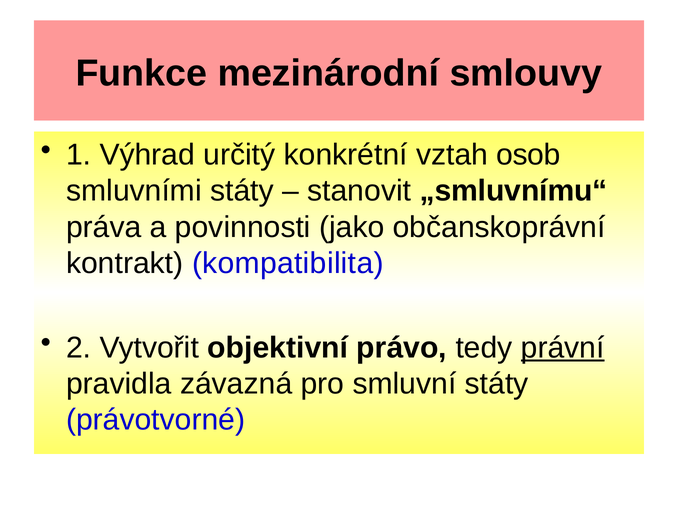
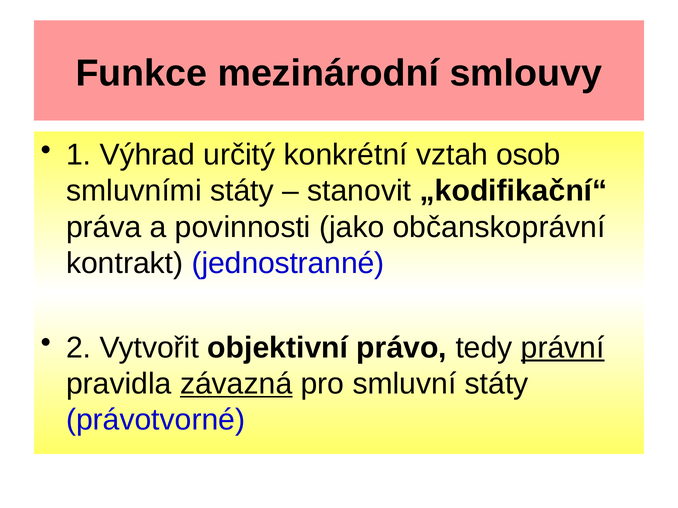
„smluvnímu“: „smluvnímu“ -> „kodifikační“ (514, 191)
kompatibilita: kompatibilita -> jednostranné (288, 264)
závazná underline: none -> present (236, 384)
